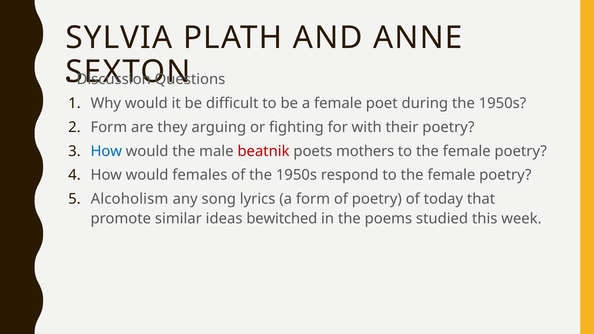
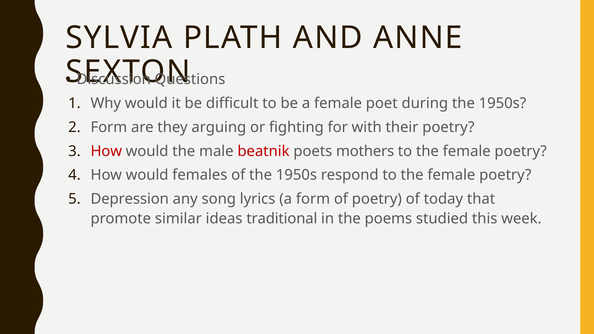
How colour: blue -> red (106, 151)
Alcoholism: Alcoholism -> Depression (130, 199)
bewitched: bewitched -> traditional (282, 219)
